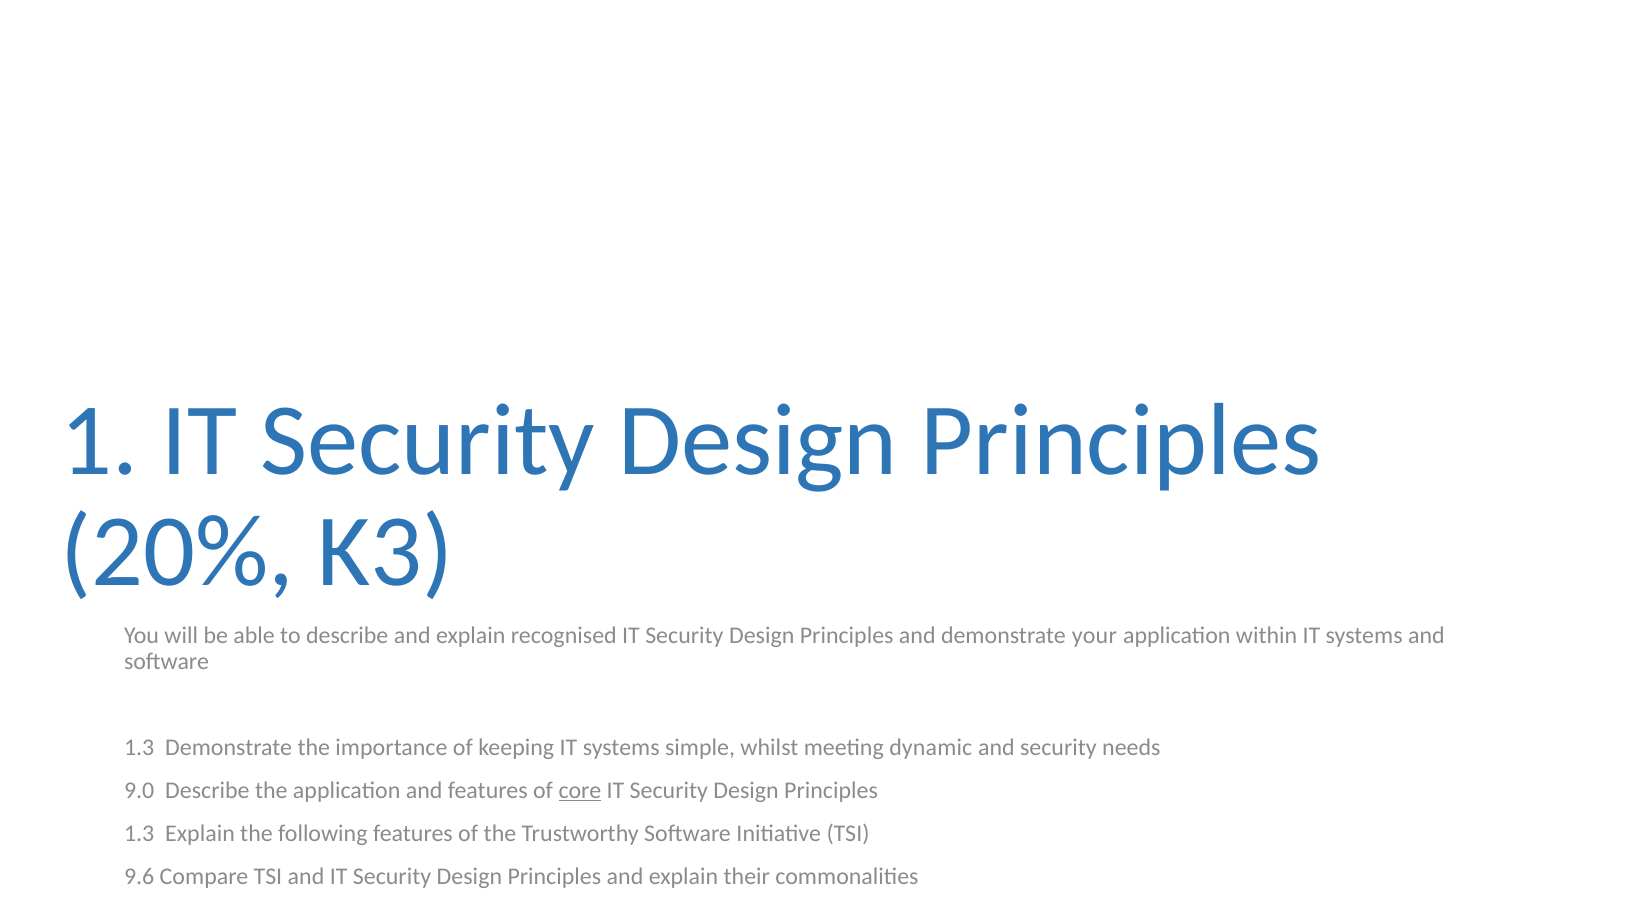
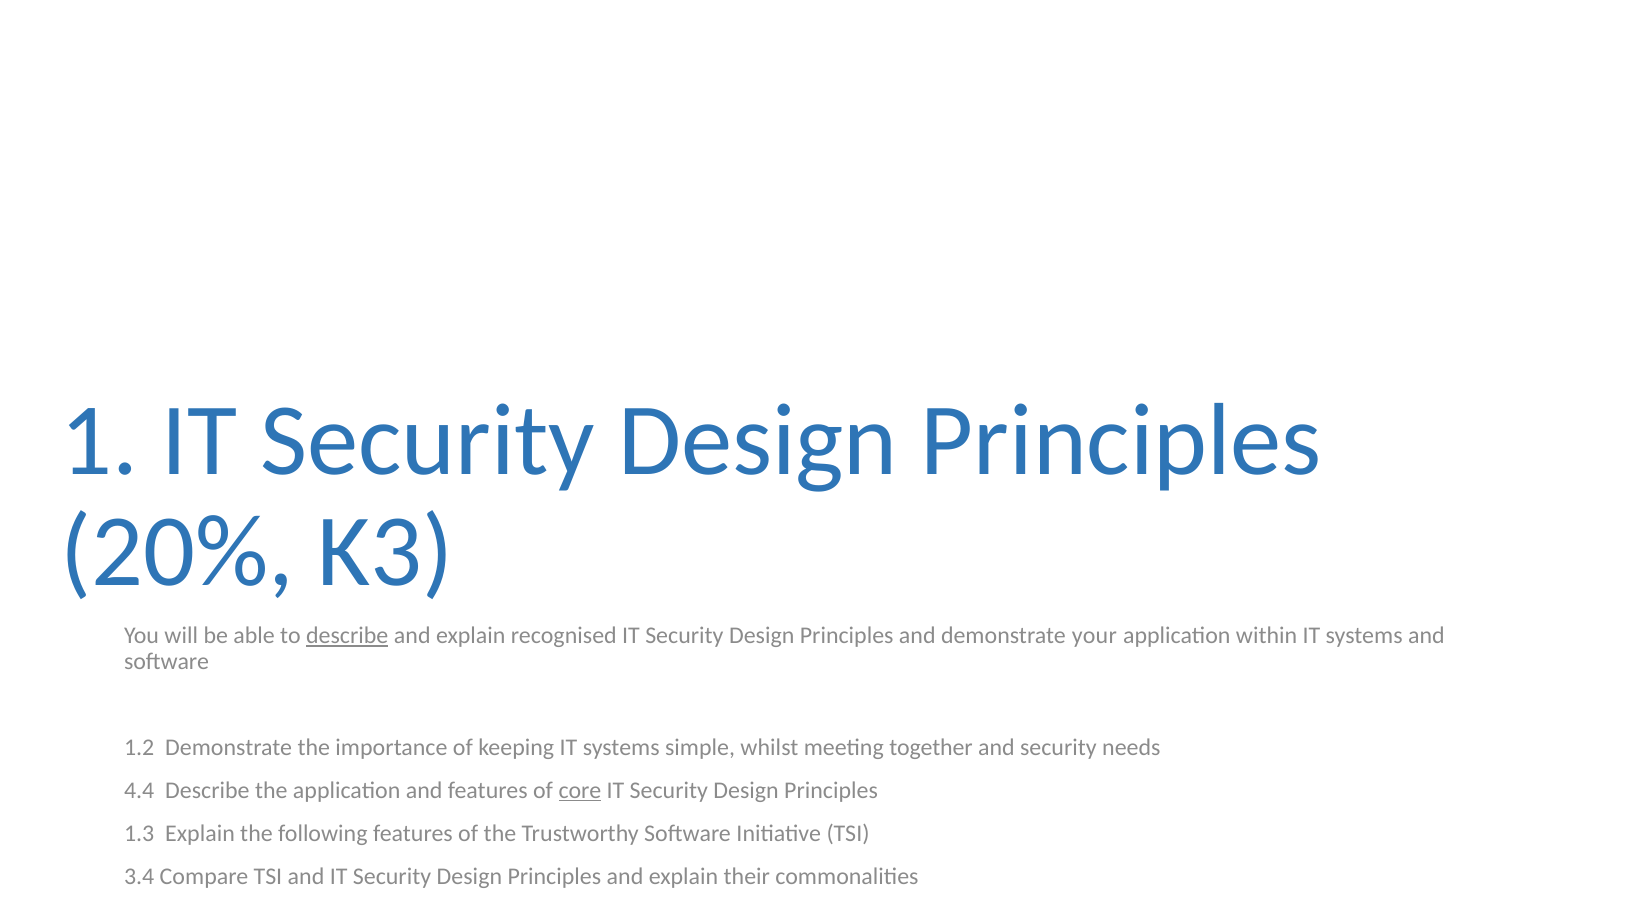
describe underline: none -> present (347, 636)
1.3: 1.3 -> 1.2 (139, 748)
dynamic: dynamic -> together (931, 748)
9.0: 9.0 -> 4.4 (139, 791)
9.6: 9.6 -> 3.4 (139, 877)
